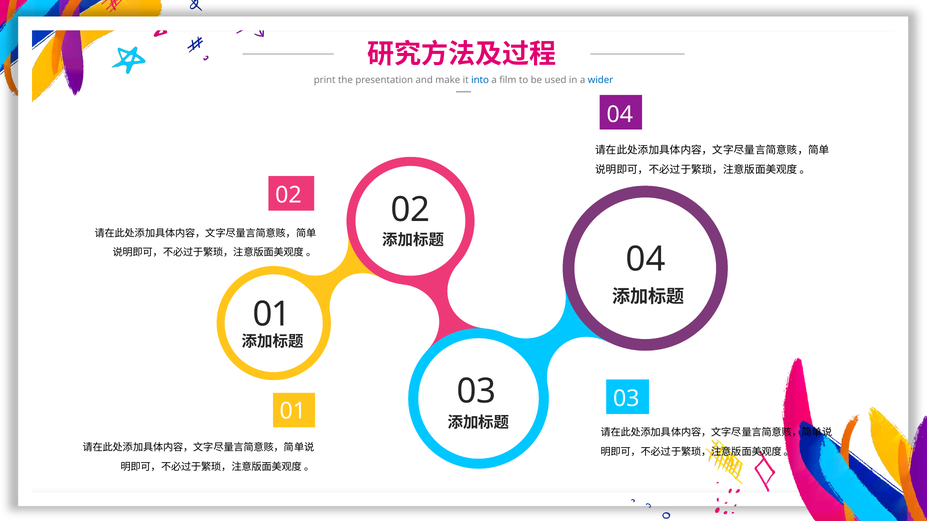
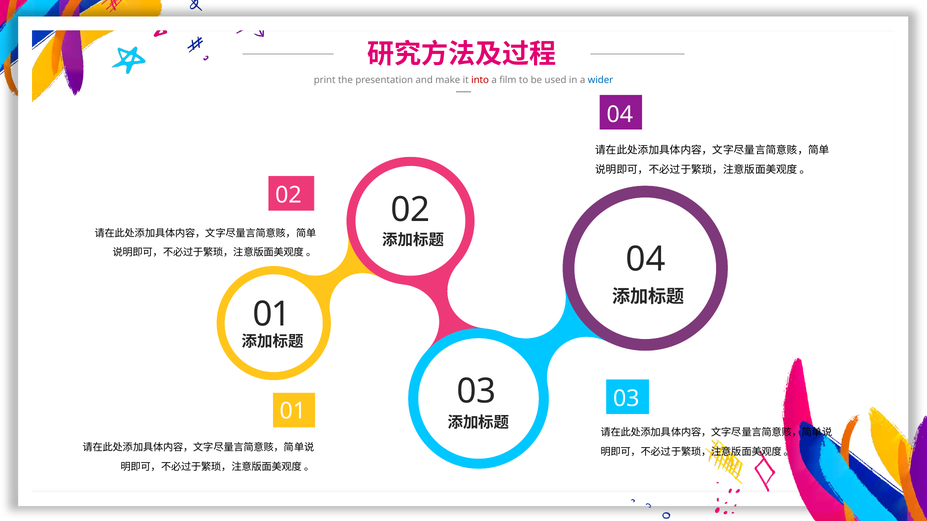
into colour: blue -> red (480, 80)
